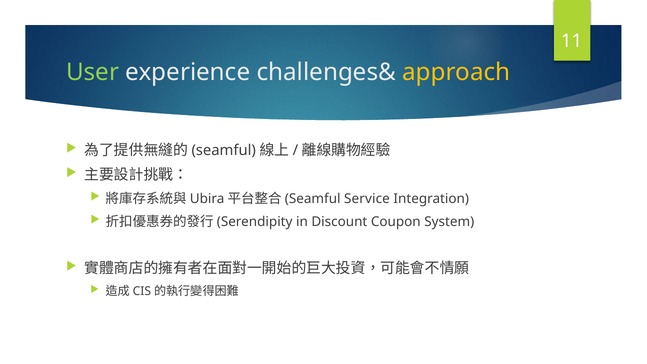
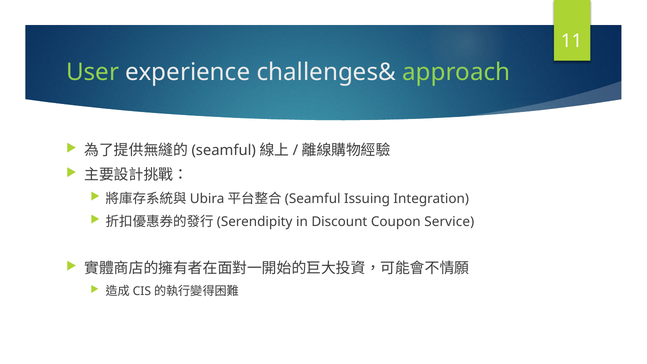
approach colour: yellow -> light green (456, 72)
Service: Service -> Issuing (367, 199)
System: System -> Service (449, 222)
